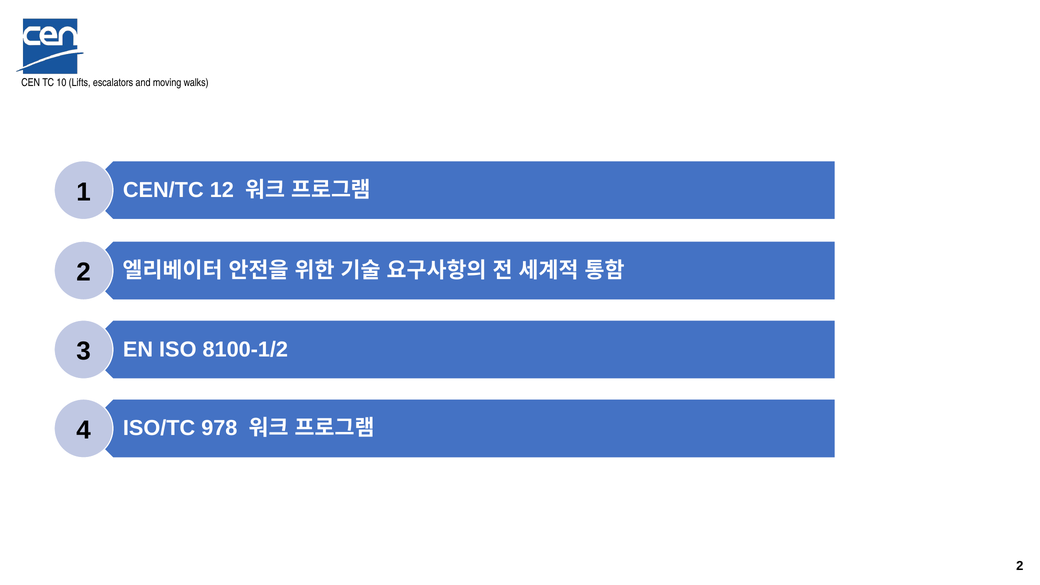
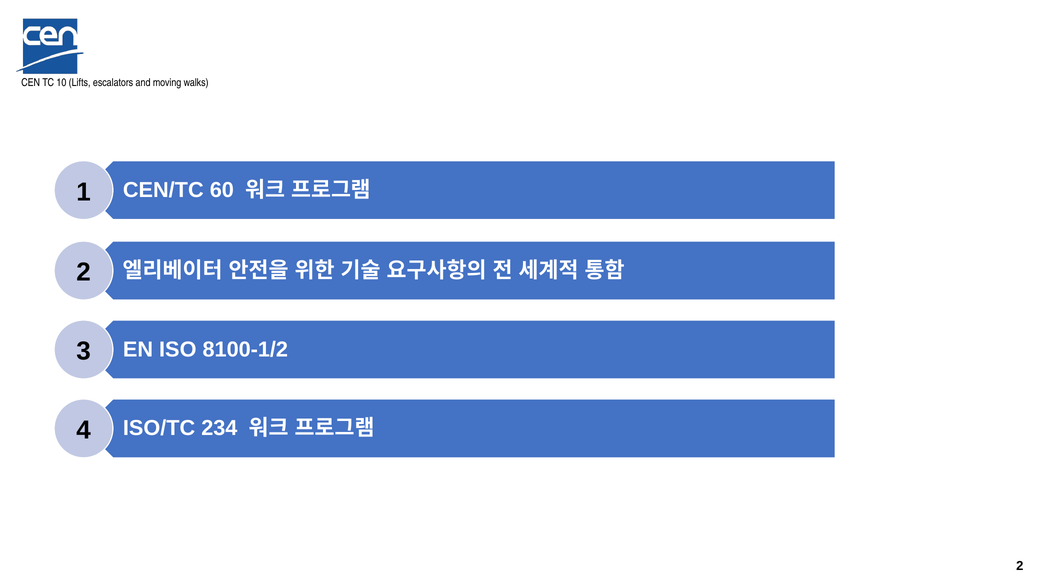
12: 12 -> 60 (222, 190)
978: 978 -> 234 (219, 428)
